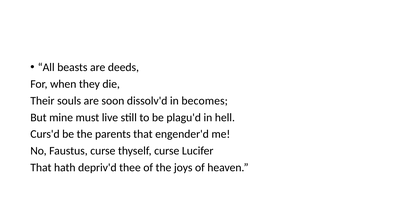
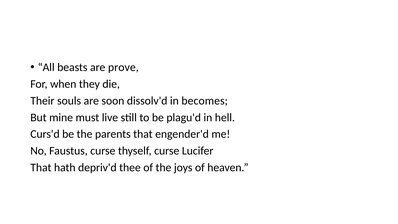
deeds: deeds -> prove (123, 67)
